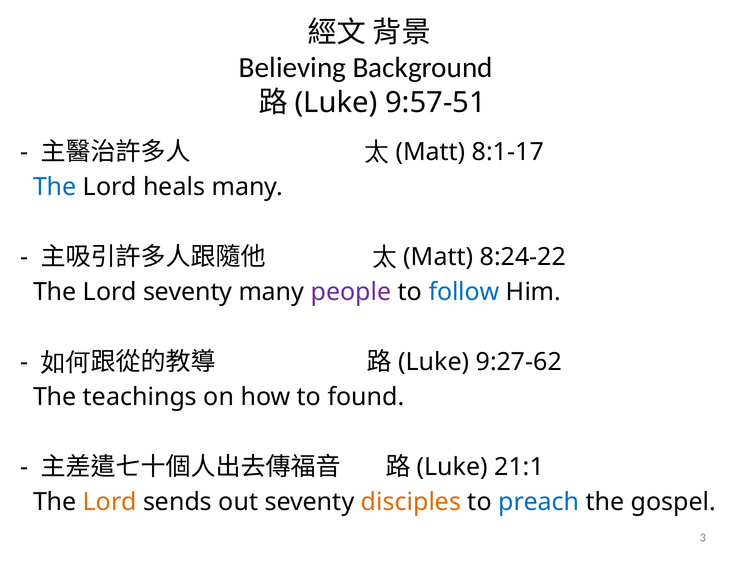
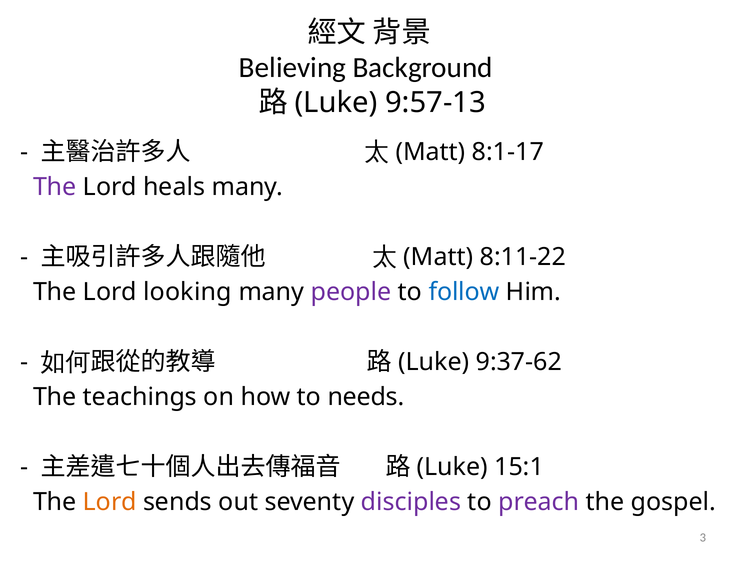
9:57-51: 9:57-51 -> 9:57-13 (435, 103)
The colour: blue -> purple (55, 187)
8:24-22: 8:24-22 -> 8:11-22 (523, 257)
Lord seventy: seventy -> looking (187, 292)
9:27-62: 9:27-62 -> 9:37-62 (519, 362)
found: found -> needs (366, 397)
21:1: 21:1 -> 15:1 (519, 467)
disciples colour: orange -> purple (411, 502)
preach colour: blue -> purple (539, 502)
